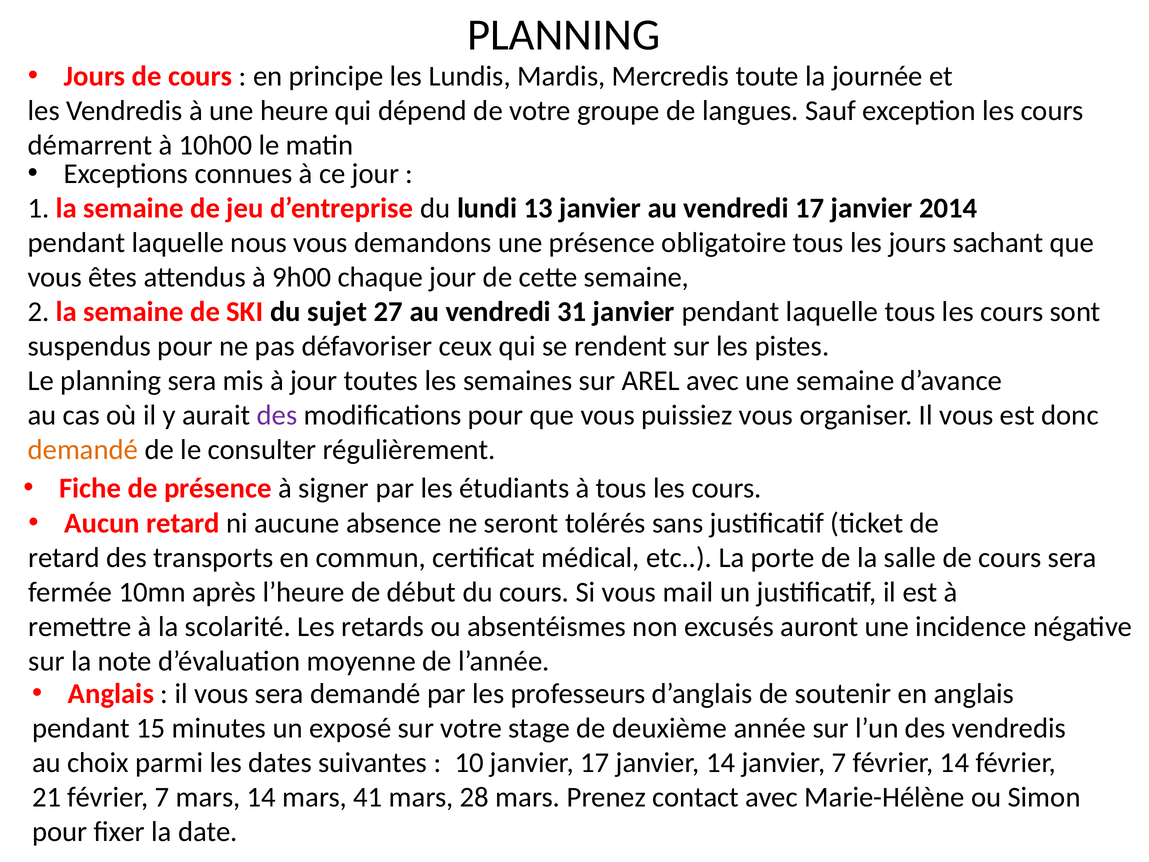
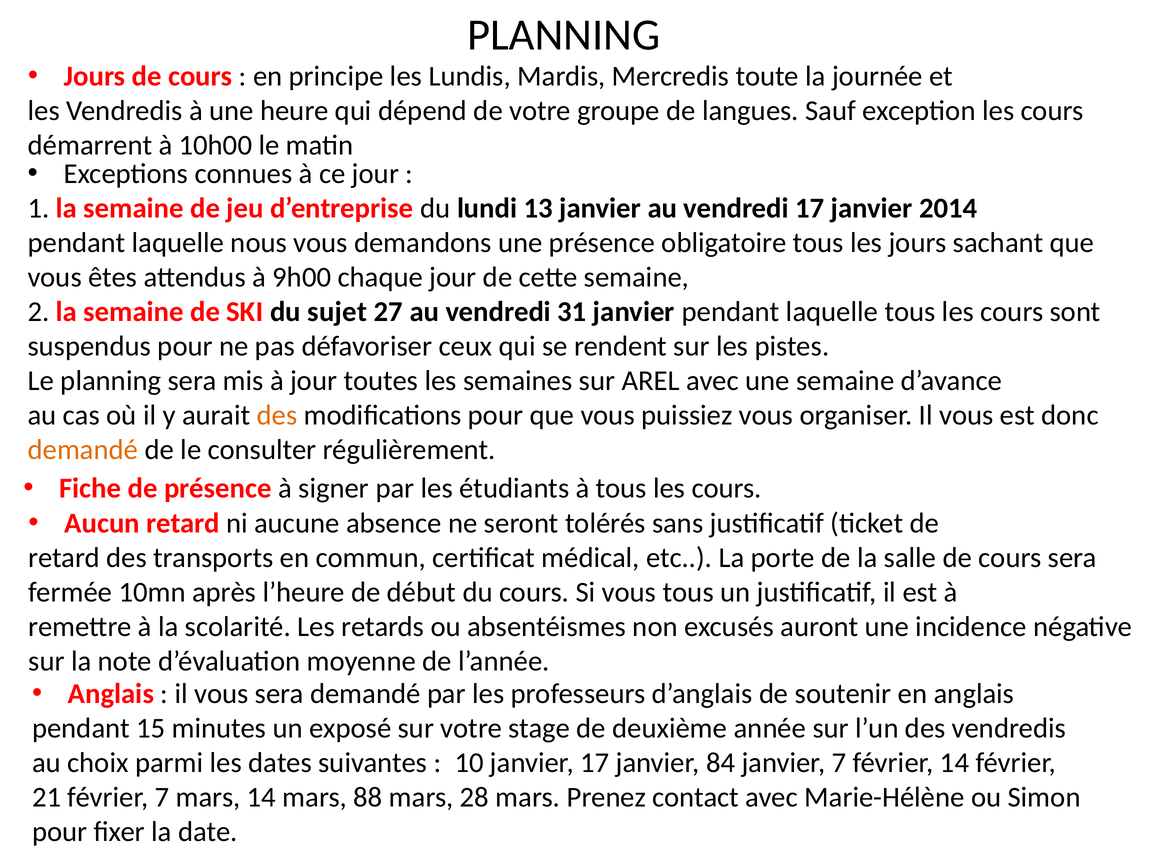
des colour: purple -> orange (277, 415)
vous mail: mail -> tous (688, 592)
janvier 14: 14 -> 84 (721, 763)
41: 41 -> 88 (368, 797)
